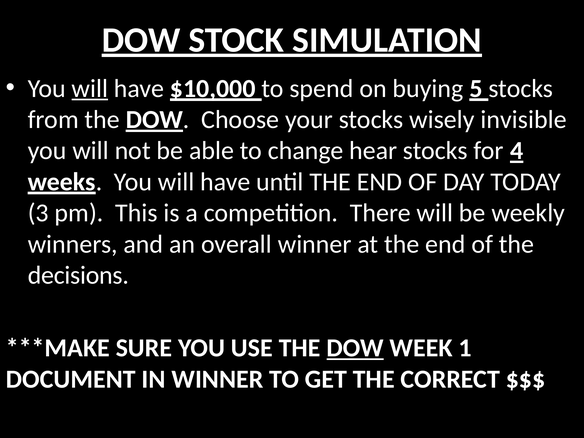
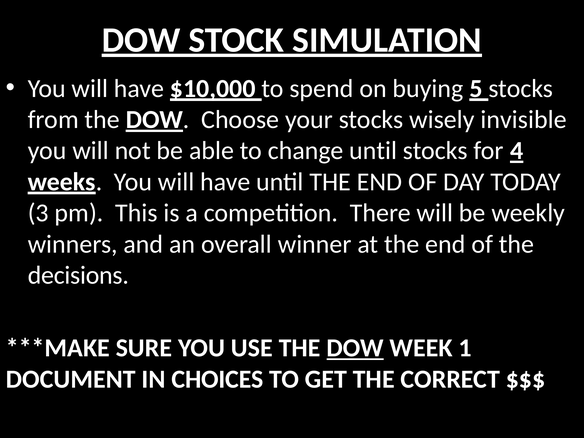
will underline: present -> none (90, 88)
change hear: hear -> until (373, 151)
IN WINNER: WINNER -> CHOICES (218, 379)
